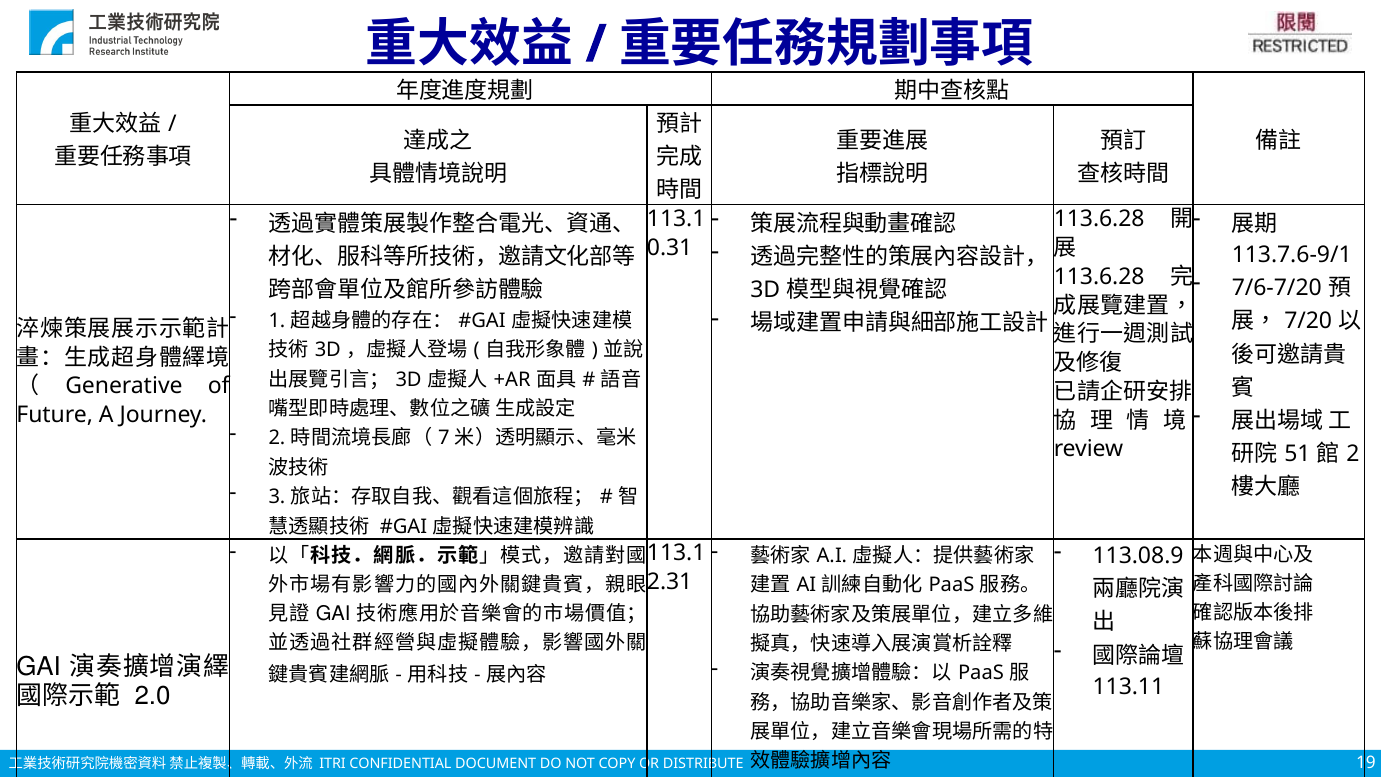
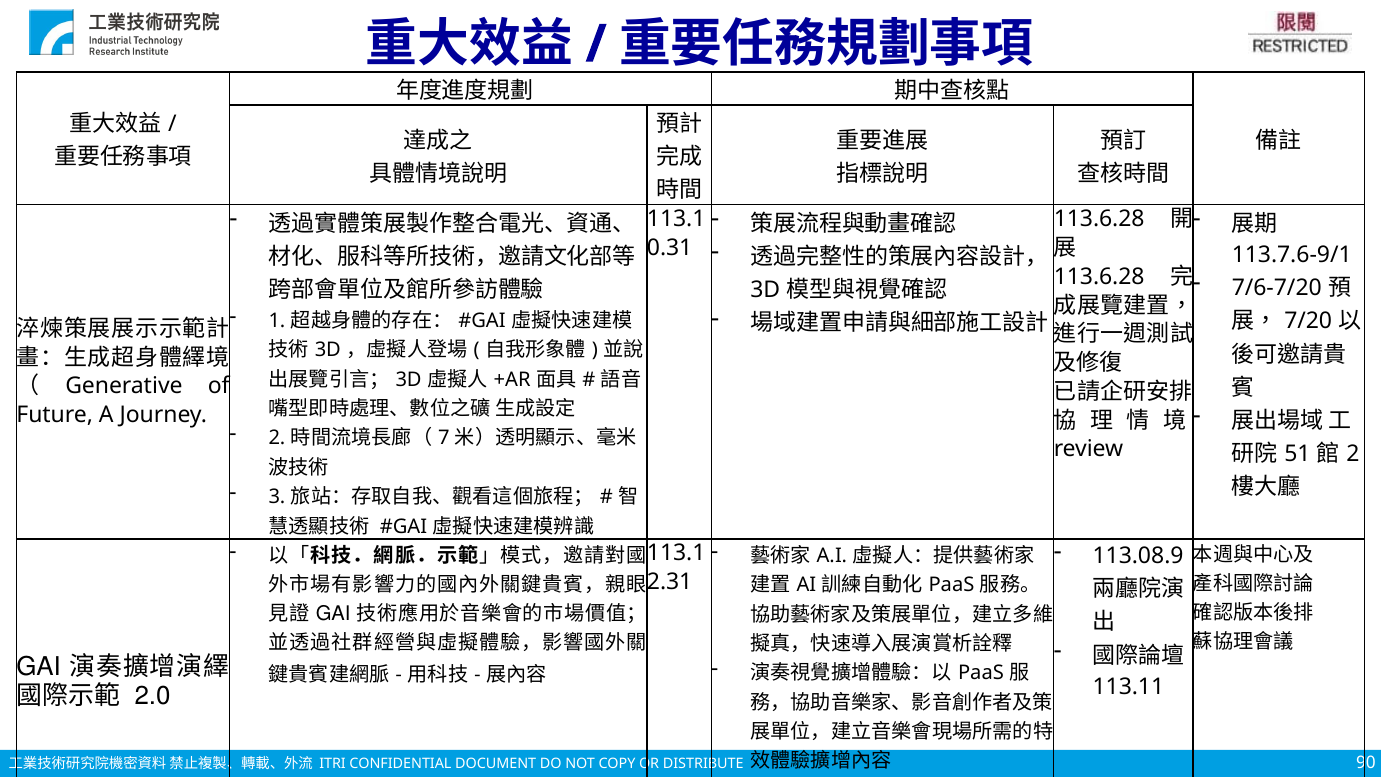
19: 19 -> 90 (1366, 763)
